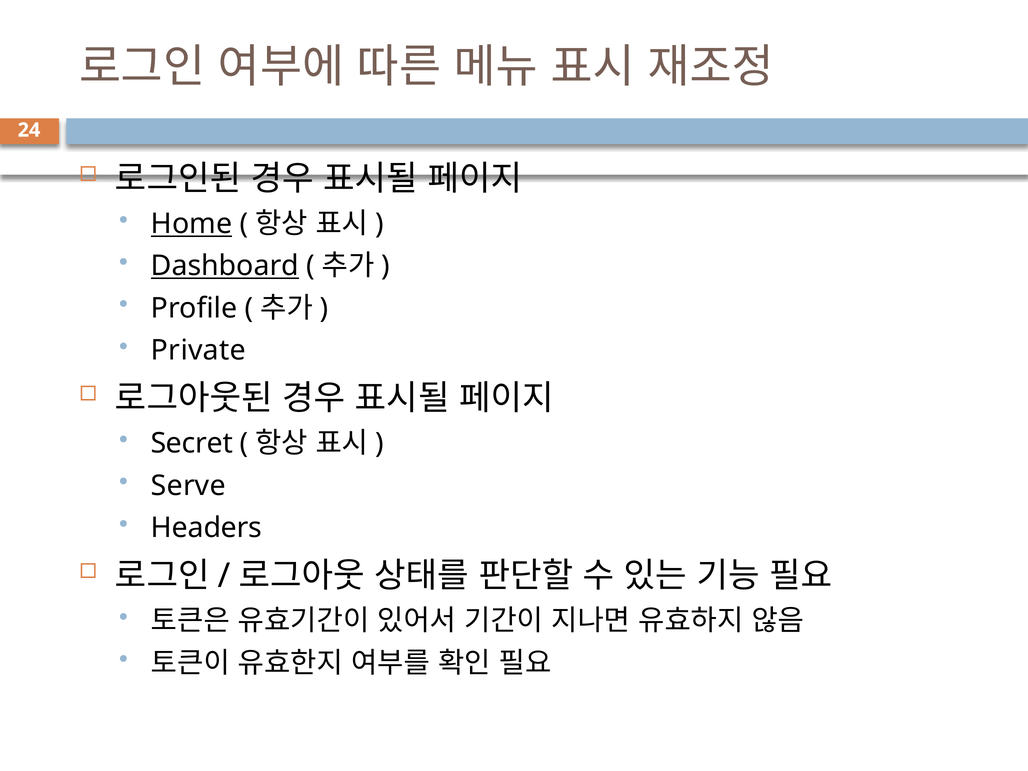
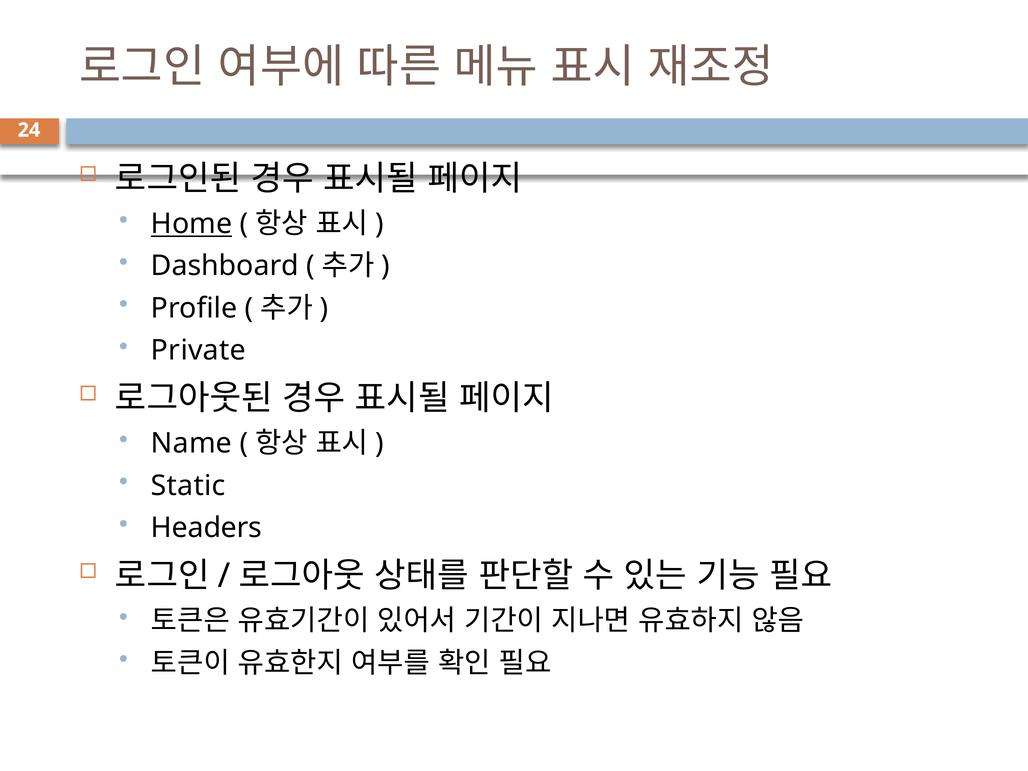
Dashboard underline: present -> none (225, 266)
Secret: Secret -> Name (191, 444)
Serve: Serve -> Static (188, 486)
